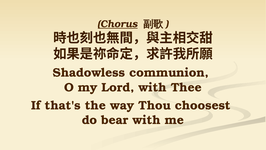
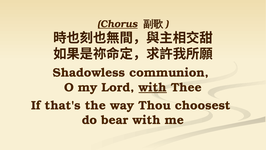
with underline: none -> present (153, 87)
